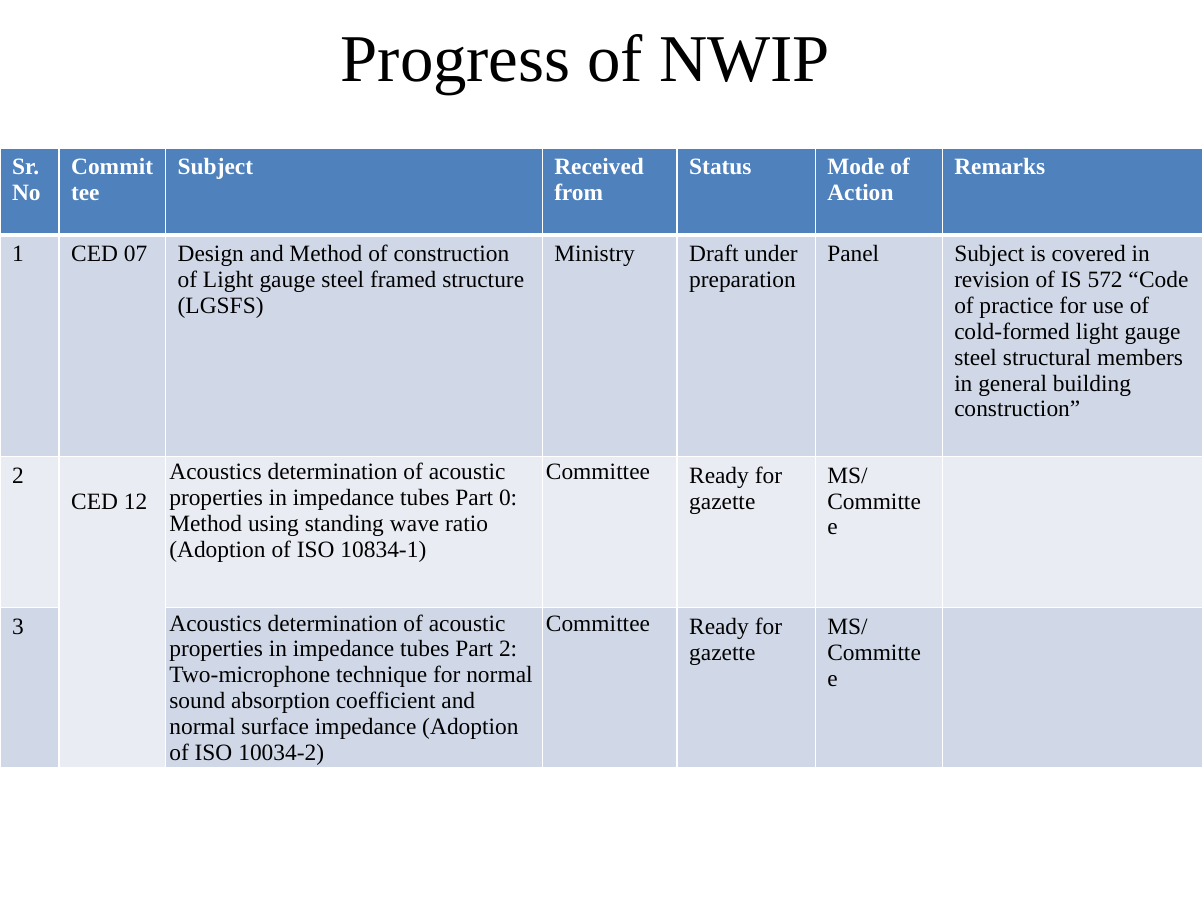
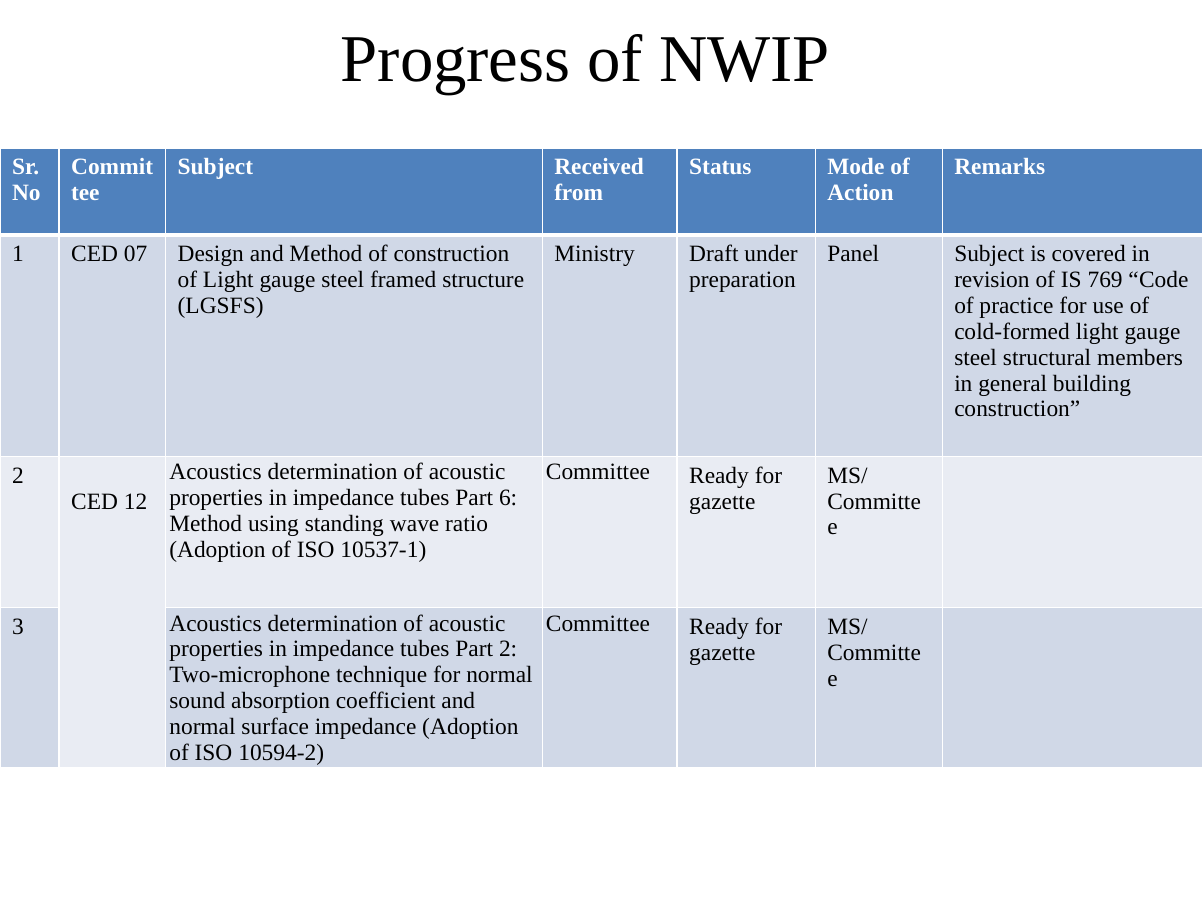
572: 572 -> 769 (1105, 280)
0: 0 -> 6 (508, 498)
10834-1: 10834-1 -> 10537-1 (383, 550)
10034-2: 10034-2 -> 10594-2 (281, 753)
